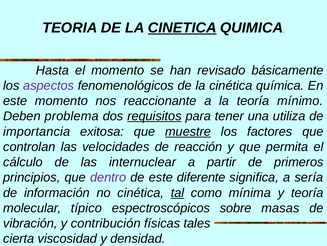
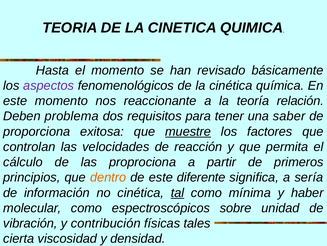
CINETICA underline: present -> none (182, 28)
mínimo: mínimo -> relación (300, 101)
requisitos underline: present -> none (154, 116)
utiliza: utiliza -> saber (289, 116)
importancia: importancia -> proporciona (37, 131)
internuclear: internuclear -> proprociona (143, 162)
dentro colour: purple -> orange (108, 177)
y teoría: teoría -> haber (307, 192)
molecular típico: típico -> como (86, 208)
masas: masas -> unidad (280, 208)
